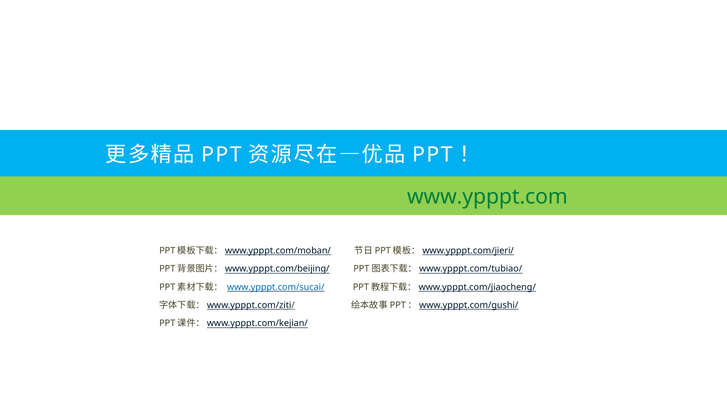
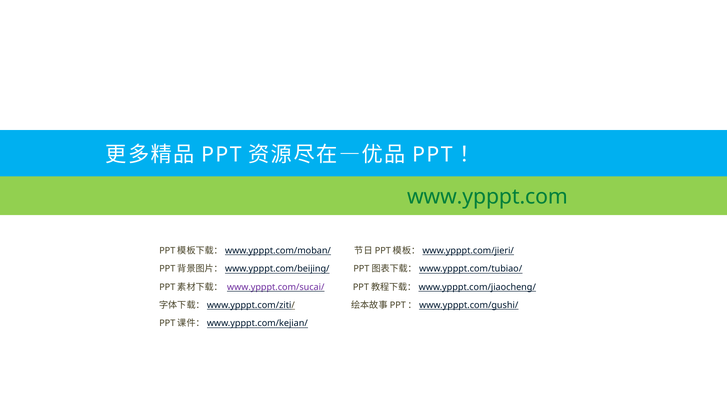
www.ypppt.com/sucai/ colour: blue -> purple (276, 287)
